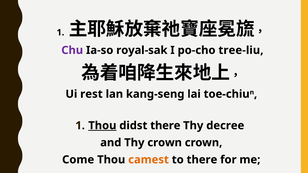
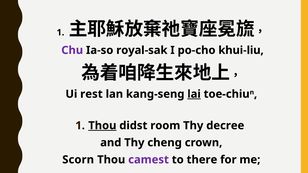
tree-liu: tree-liu -> khui-liu (241, 50)
lai underline: none -> present (194, 94)
didst there: there -> room (165, 126)
Thy crown: crown -> cheng (165, 143)
Come: Come -> Scorn (78, 160)
camest colour: orange -> purple (149, 160)
